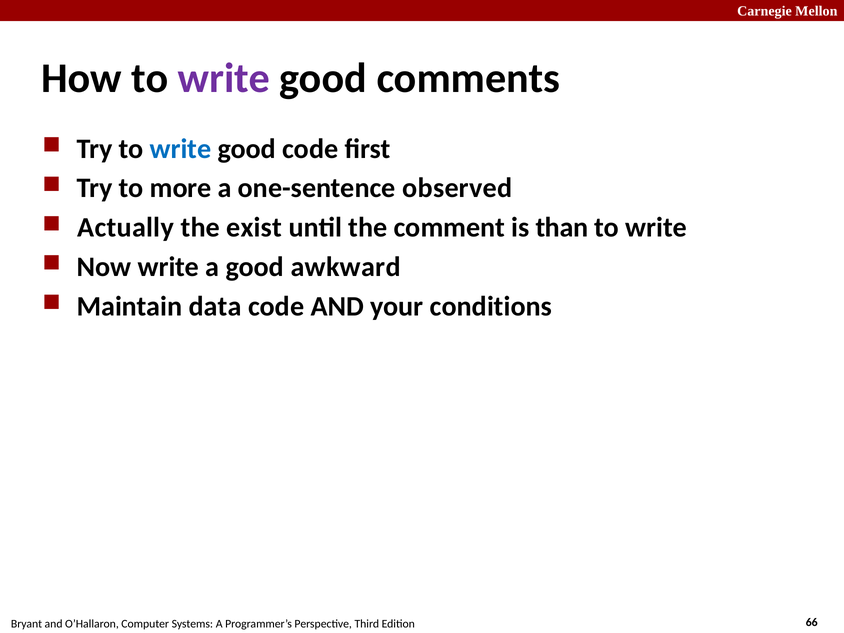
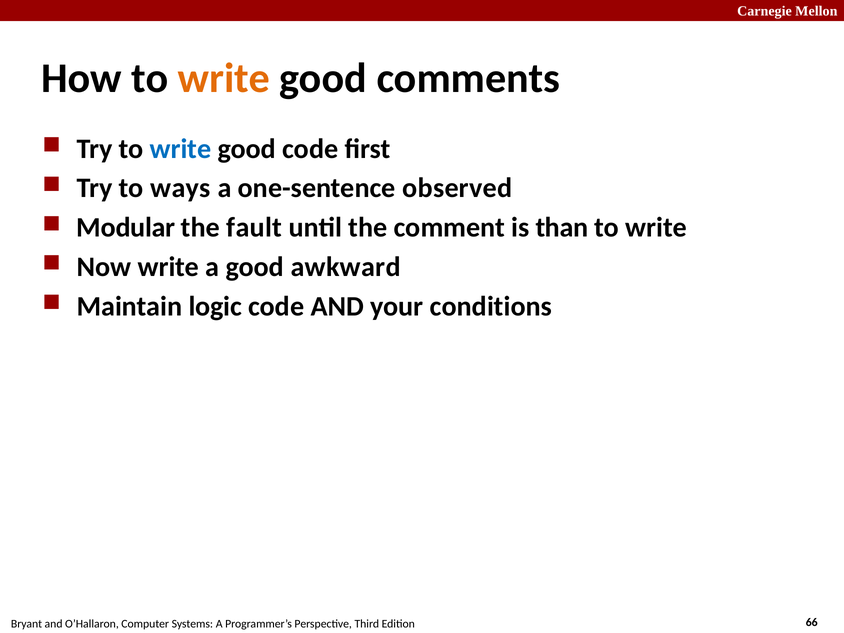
write colour: purple -> orange (224, 78)
more: more -> ways (180, 188)
Actually: Actually -> Modular (126, 228)
exist: exist -> fault (254, 228)
data: data -> logic (215, 306)
